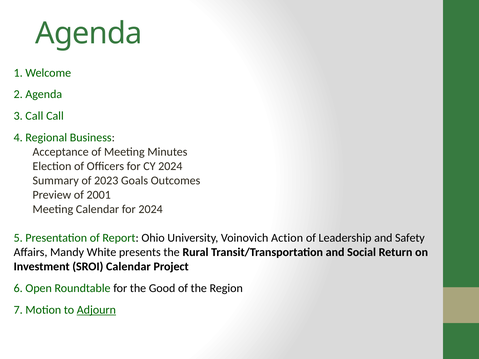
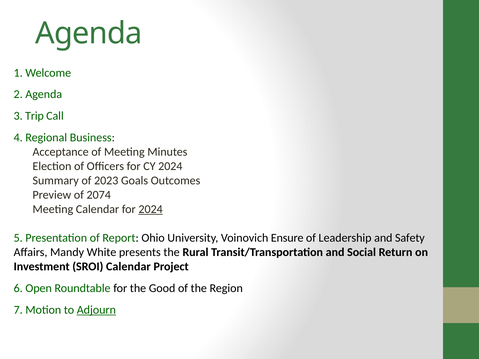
3 Call: Call -> Trip (34, 116)
2001: 2001 -> 2074 (99, 195)
2024 underline: none -> present (151, 209)
Action: Action -> Ensure (287, 238)
